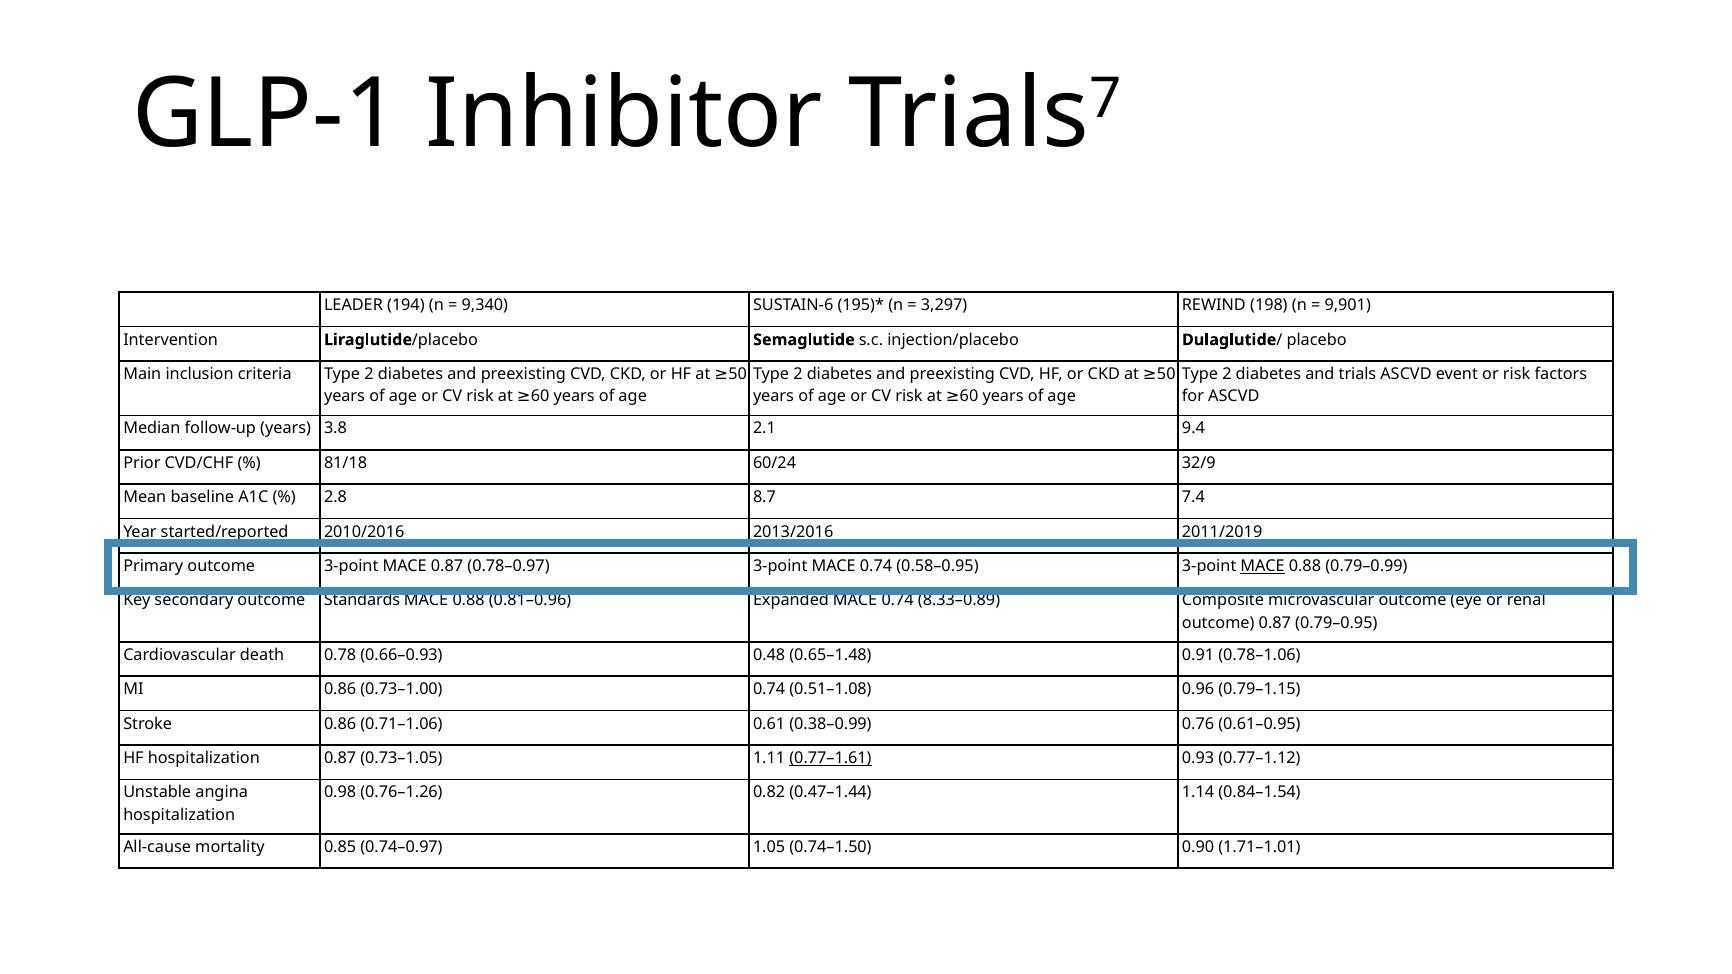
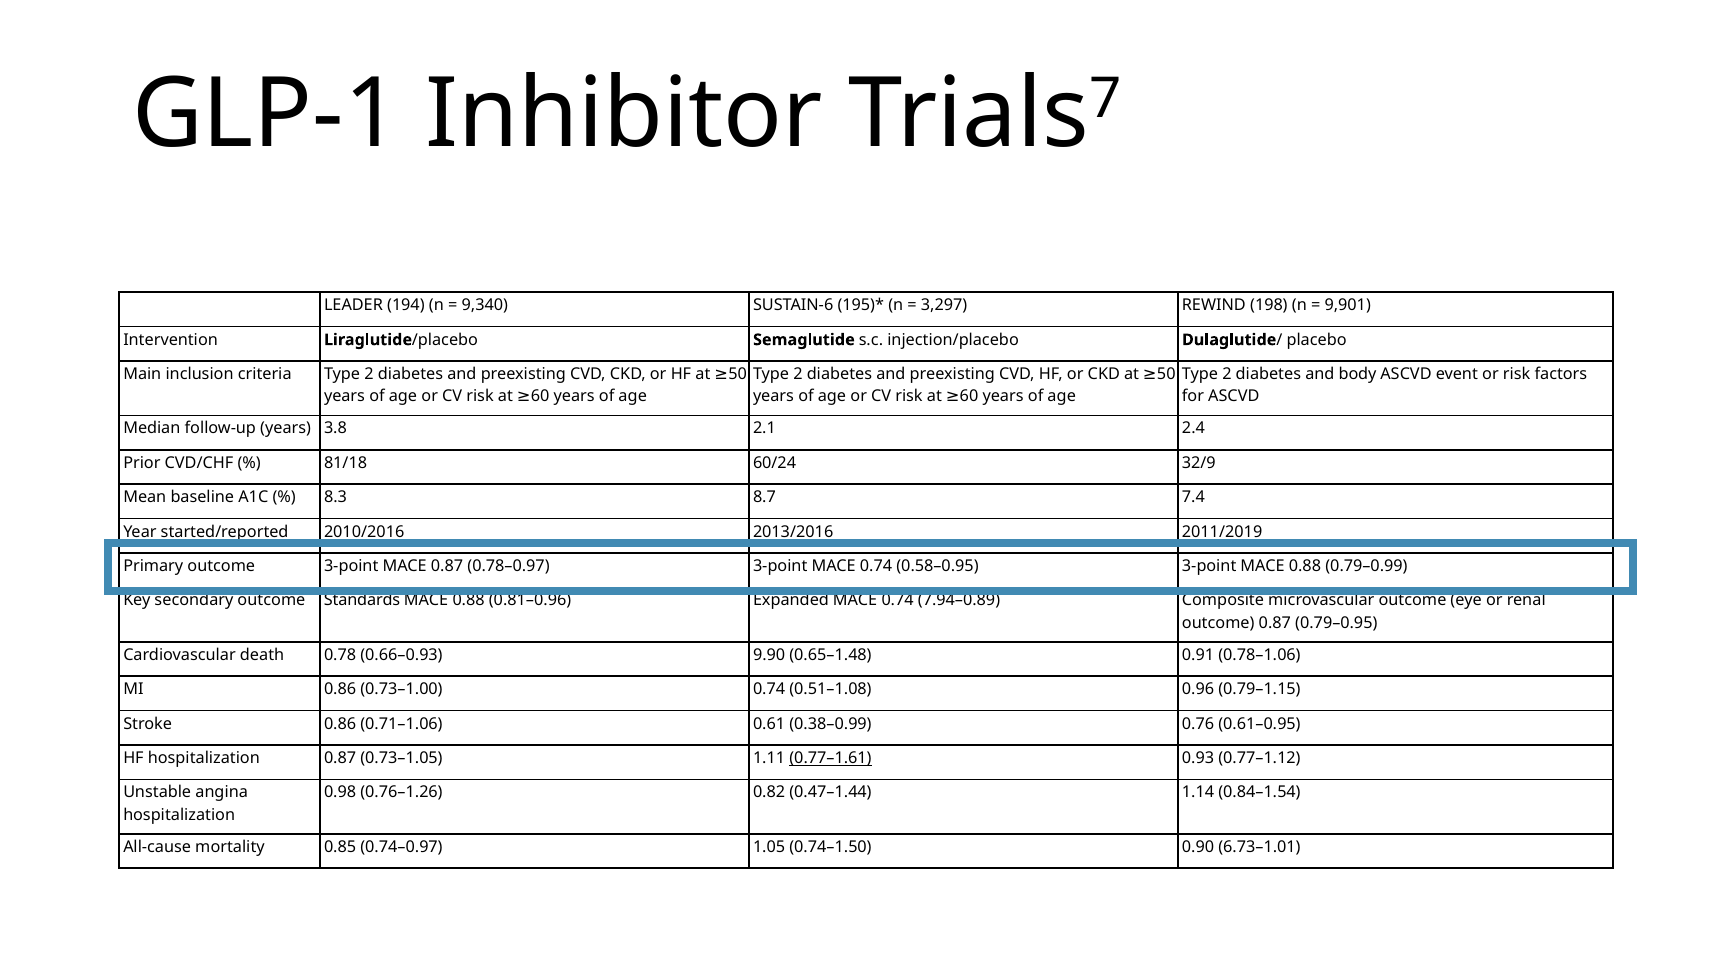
and trials: trials -> body (1358, 374)
9.4: 9.4 -> 2.4 (1193, 429)
2.8: 2.8 -> 8.3 (336, 498)
MACE underline: present -> none (1263, 566)
8.33–0.89: 8.33–0.89 -> 7.94–0.89 (959, 601)
0.48: 0.48 -> 9.90 (769, 655)
1.71–1.01: 1.71–1.01 -> 6.73–1.01 (1259, 847)
